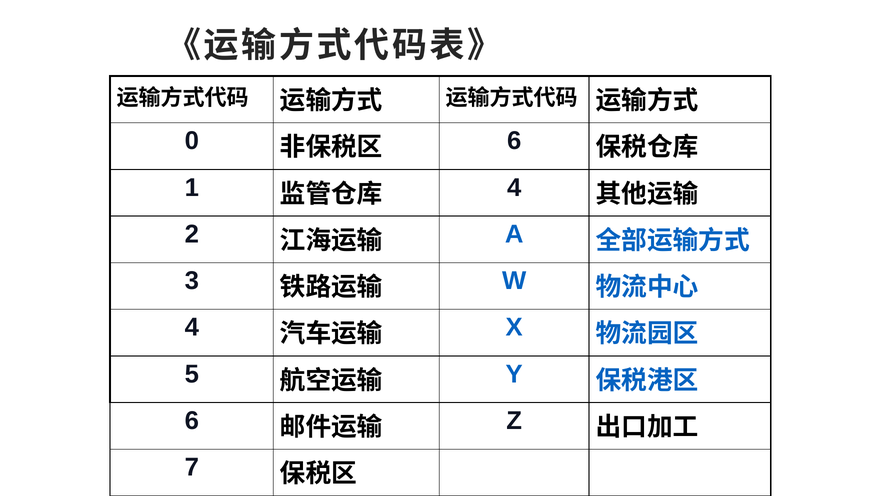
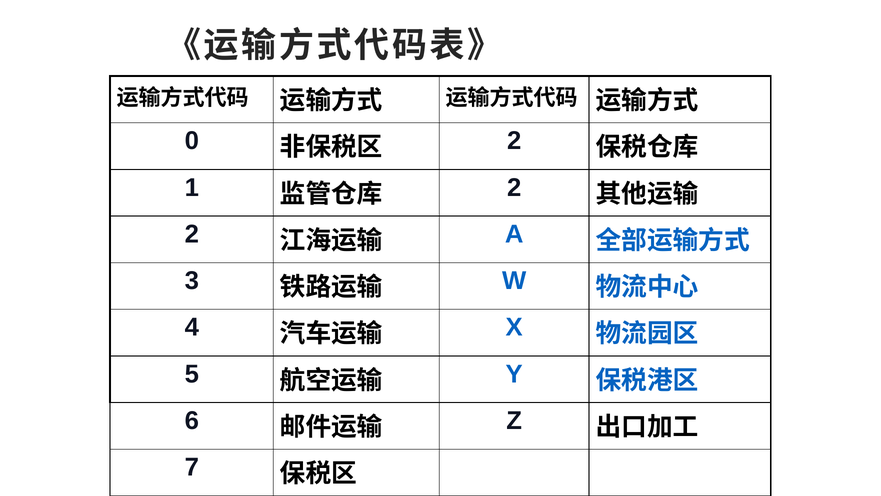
6: 6 -> 2 (514, 141)
4: 4 -> 2 (514, 187)
